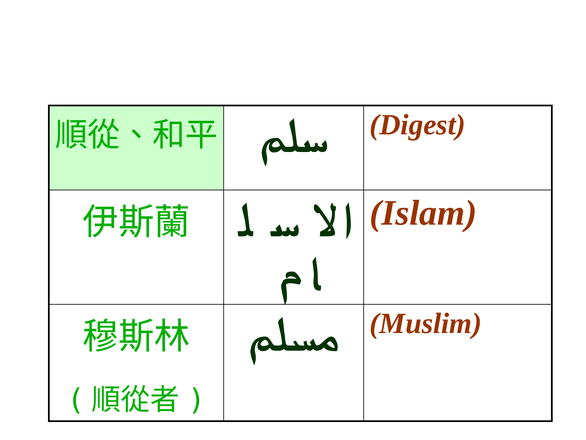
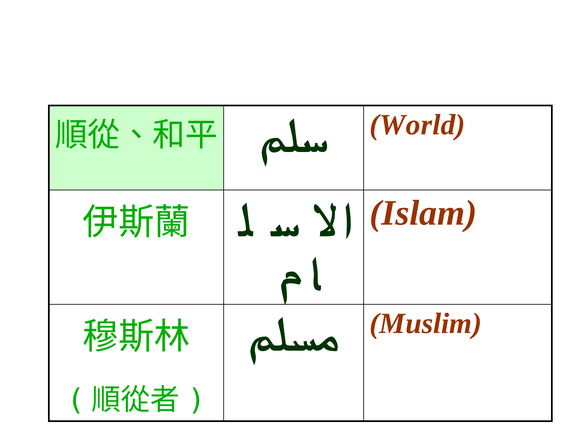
Digest: Digest -> World (418, 125)
